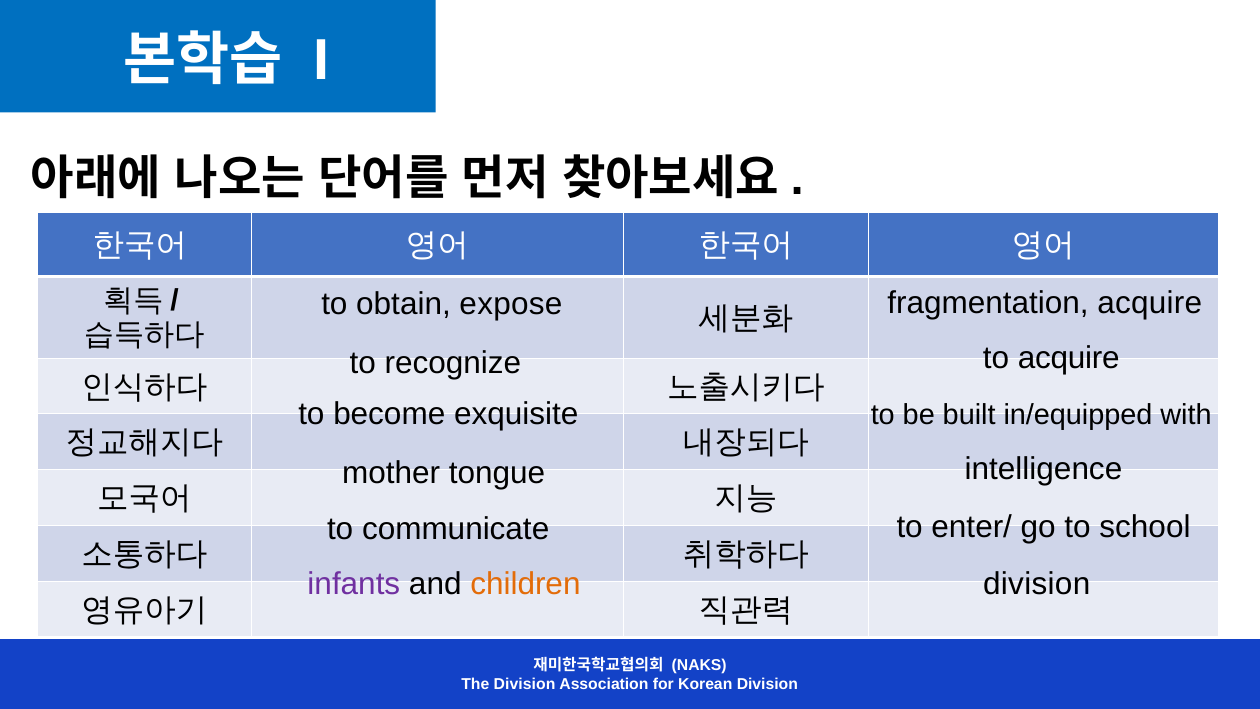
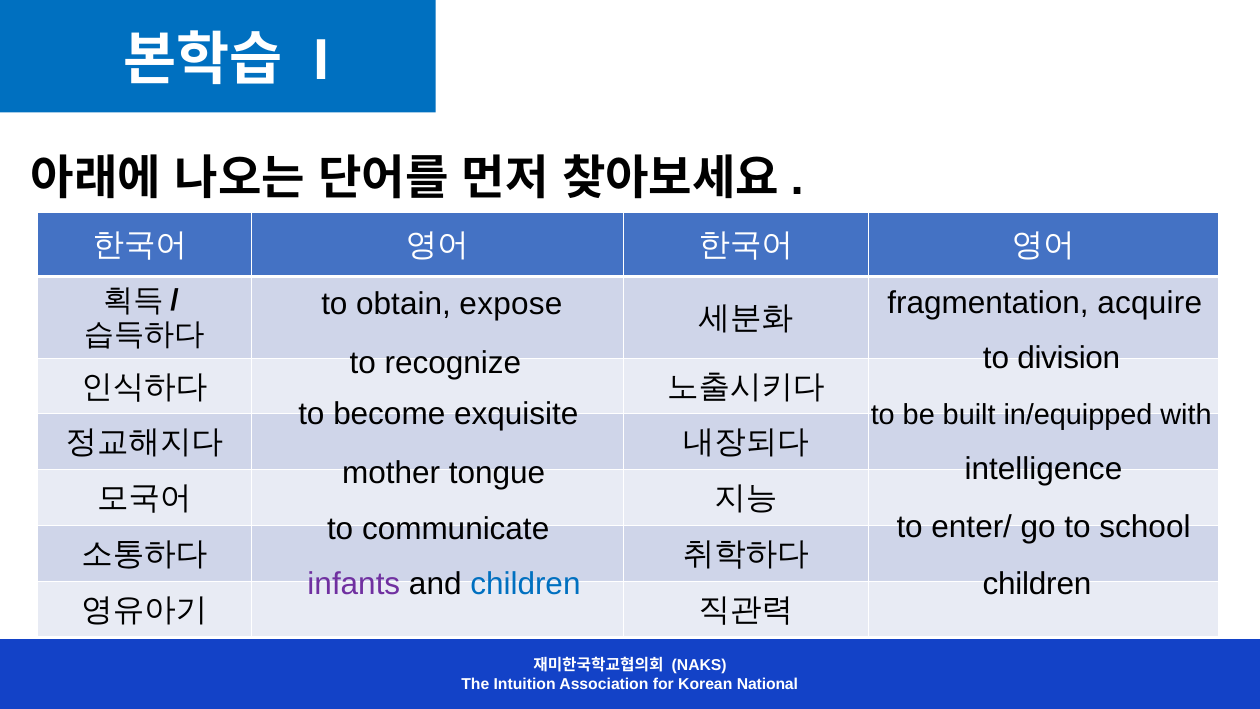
to acquire: acquire -> division (1069, 358)
children colour: orange -> blue (525, 584)
division: division -> children (1037, 584)
The Division: Division -> Intuition (525, 684)
Korean Division: Division -> National (767, 684)
